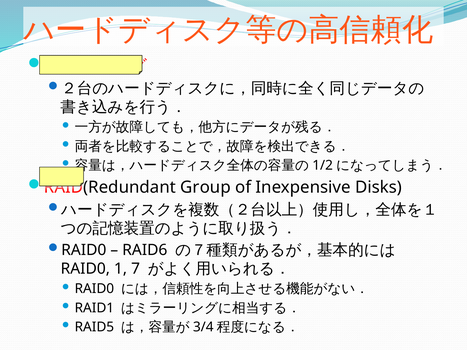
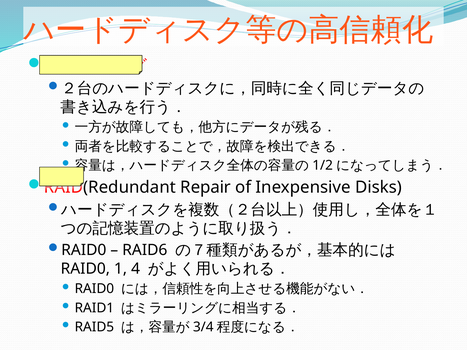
Group: Group -> Repair (206, 187)
7: 7 -> 4 (136, 269)
